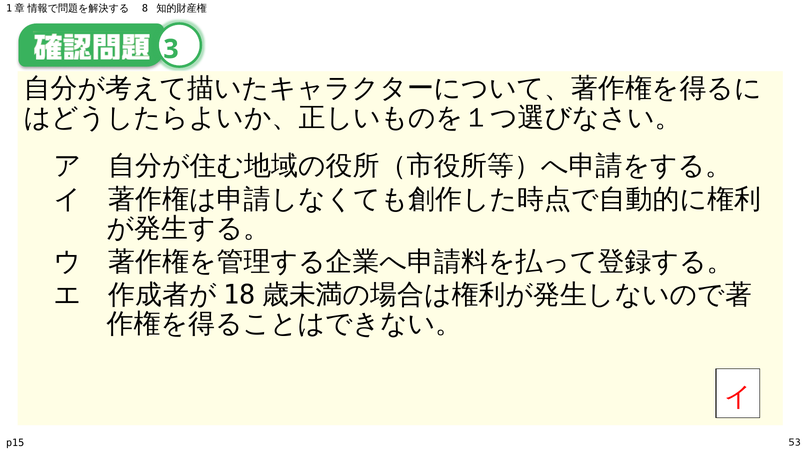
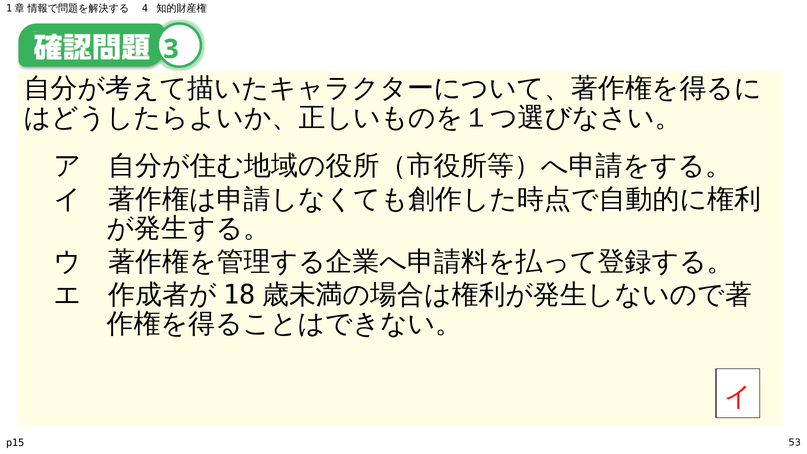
8: 8 -> 4 (145, 8)
